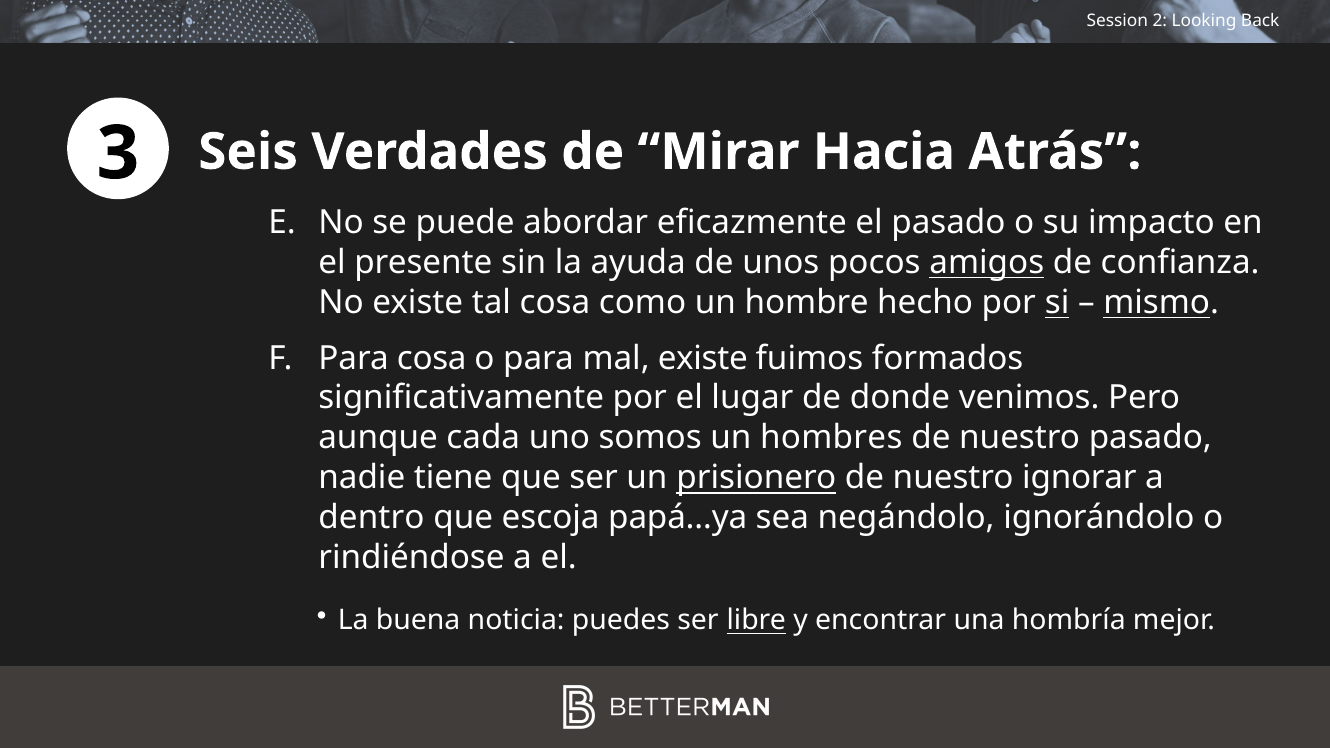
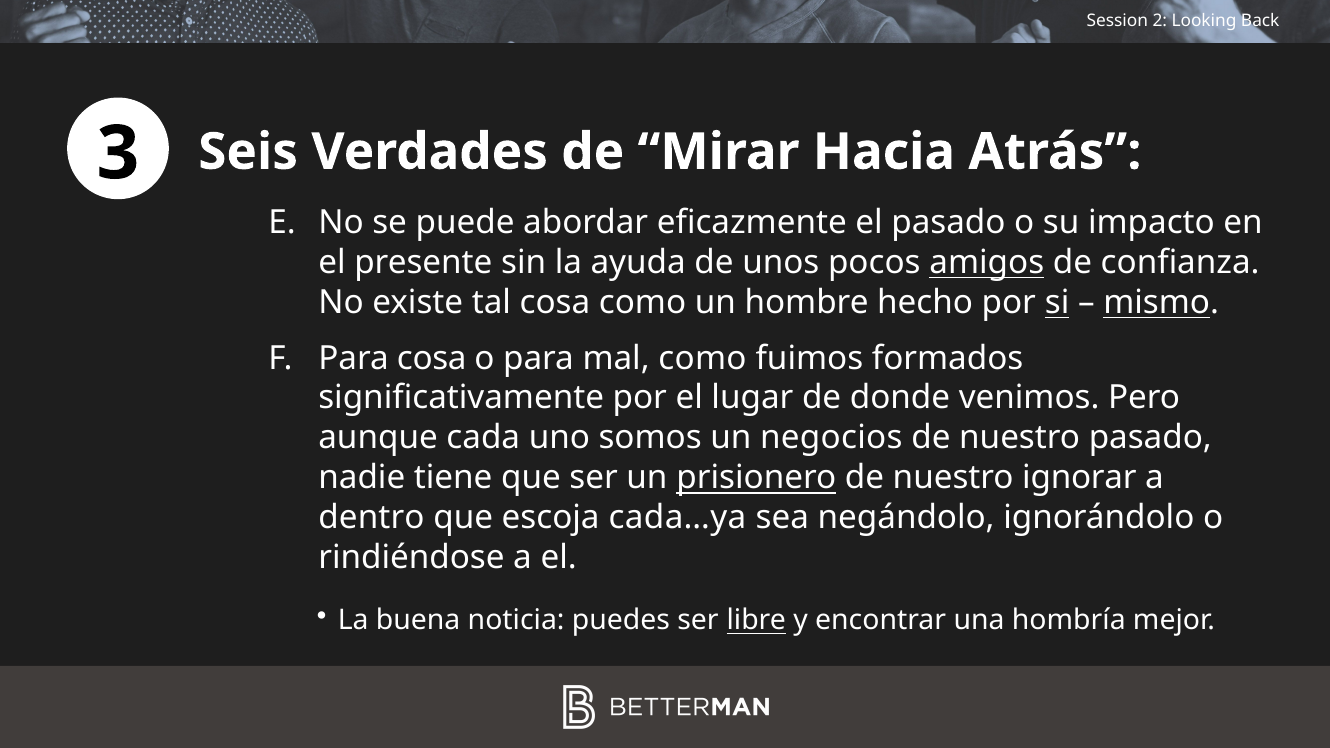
mal existe: existe -> como (702, 358)
hombres: hombres -> negocios (831, 438)
papá…ya: papá…ya -> cada…ya (678, 518)
